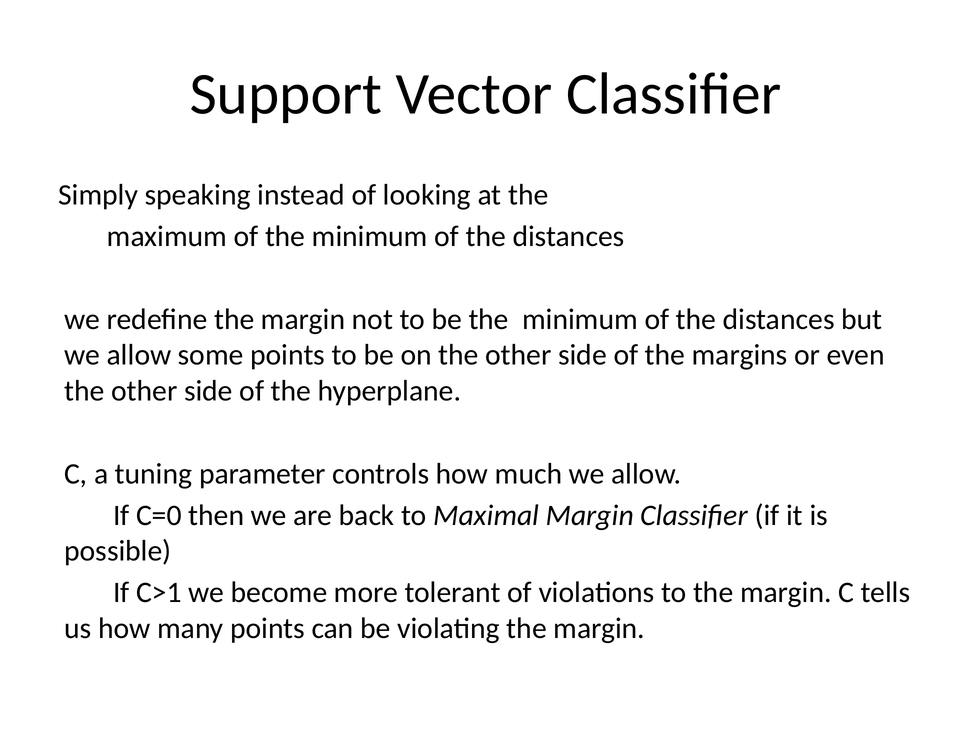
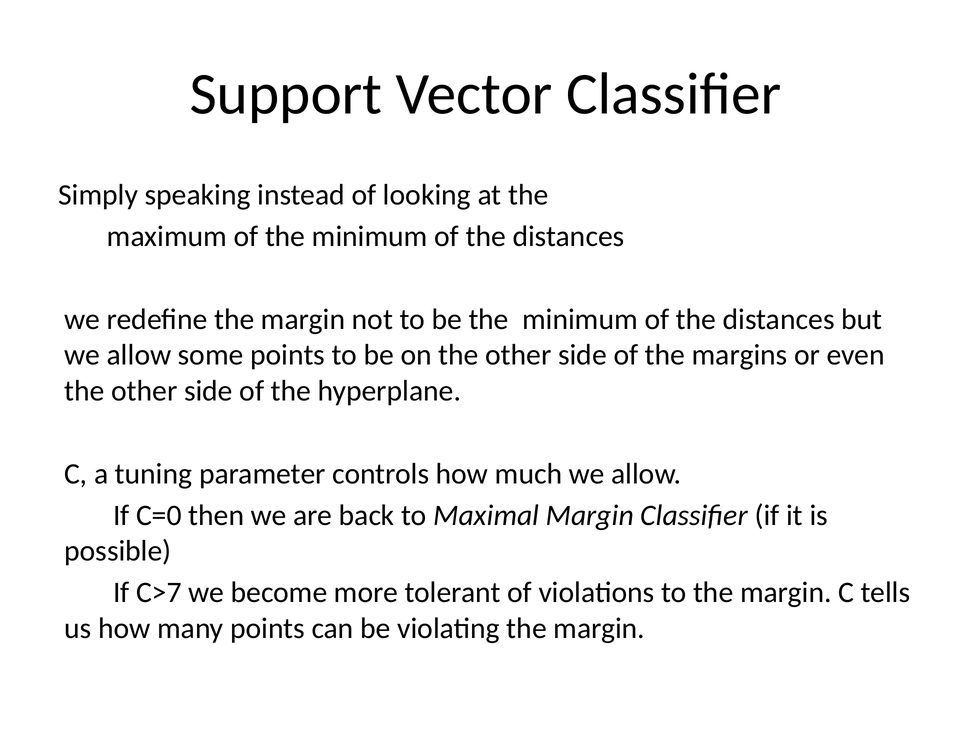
C>1: C>1 -> C>7 (159, 593)
